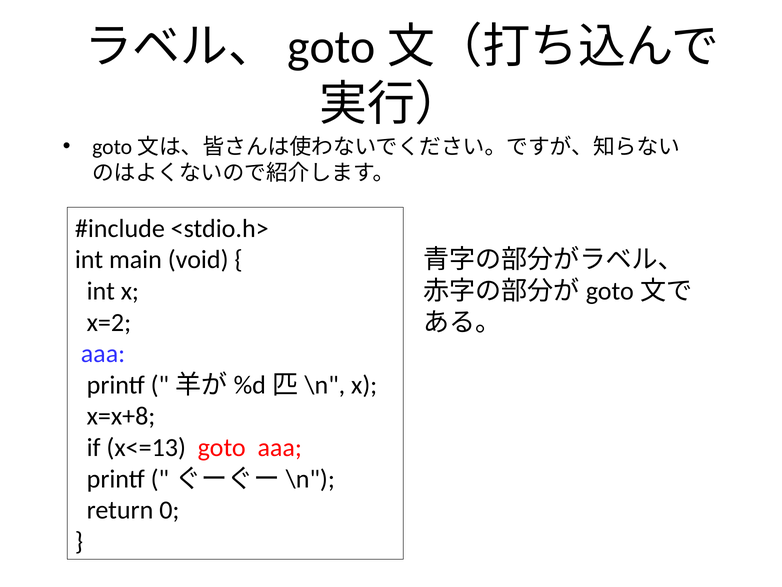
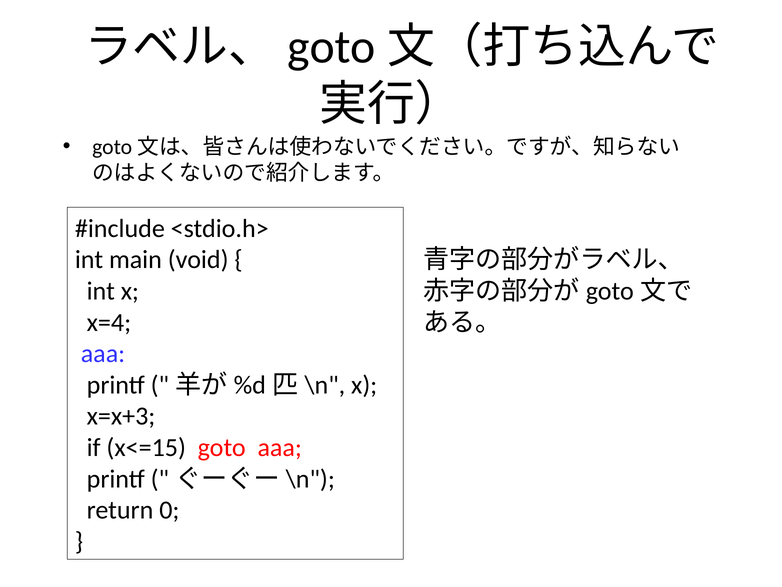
x=2: x=2 -> x=4 (109, 322)
x=x+8: x=x+8 -> x=x+3 (121, 416)
x<=13: x<=13 -> x<=15 (146, 447)
